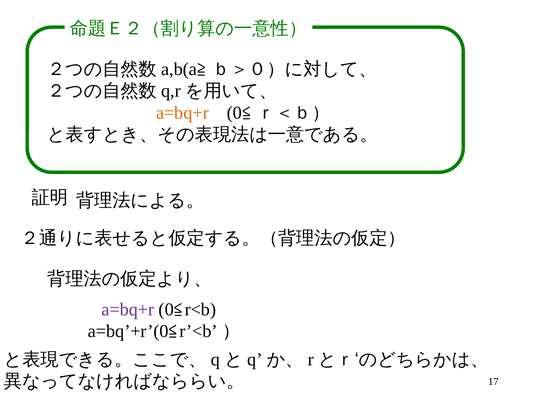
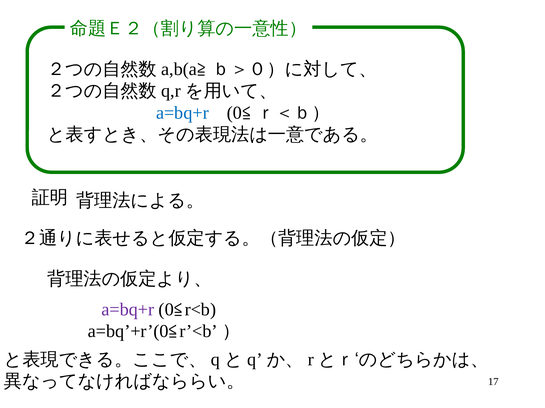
a=bq+r colour: orange -> blue (182, 113)
